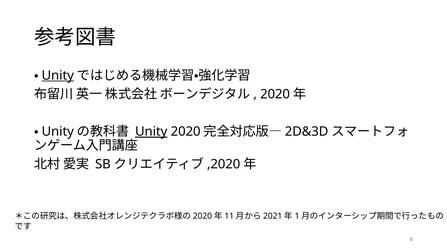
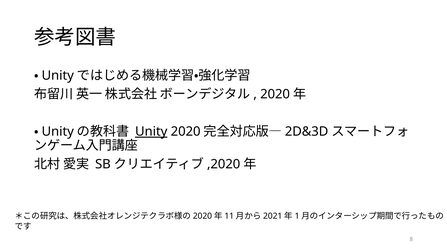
Unity underline: present -> none (58, 76)
